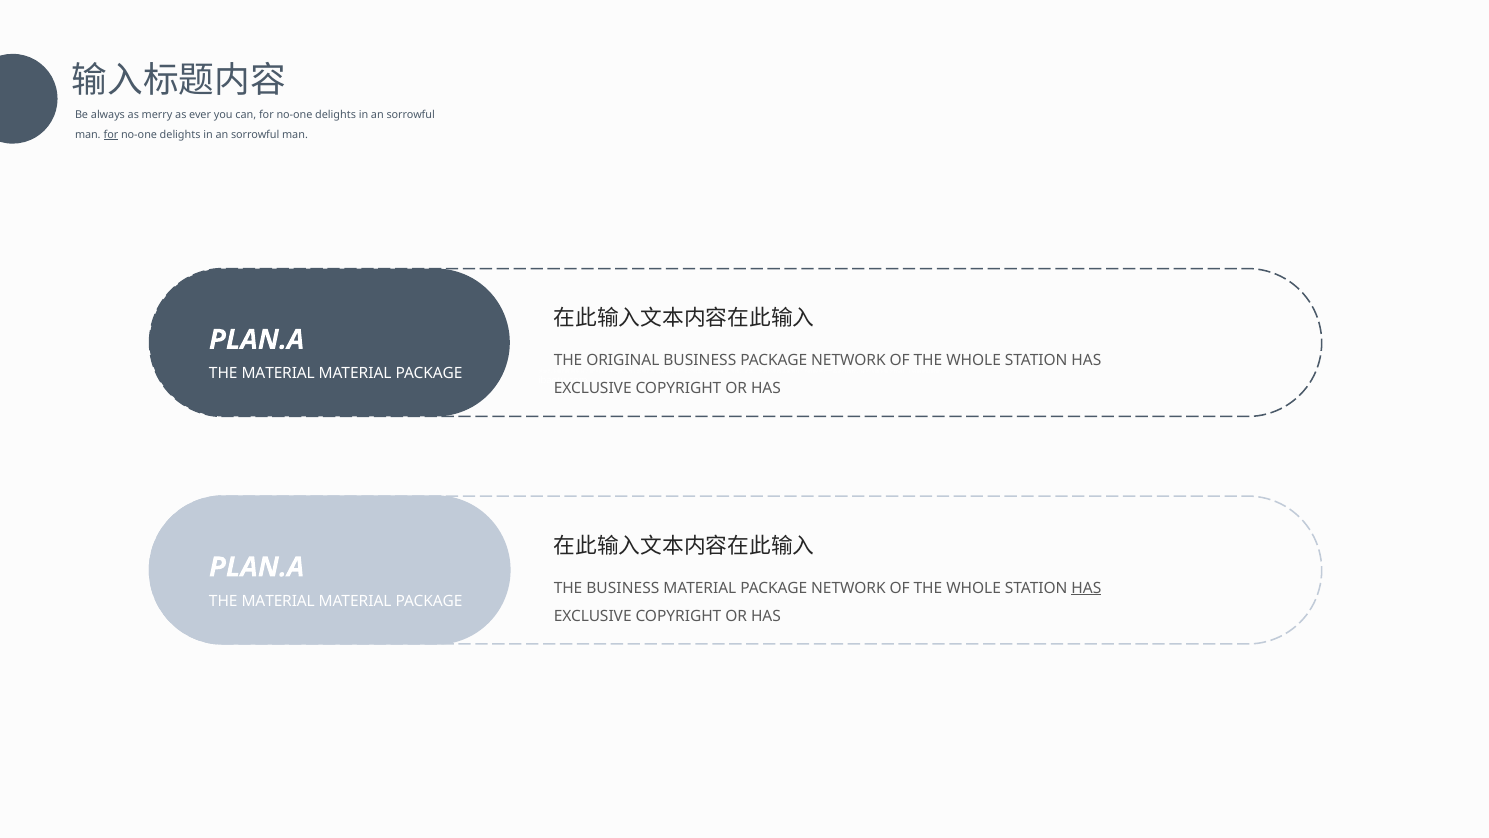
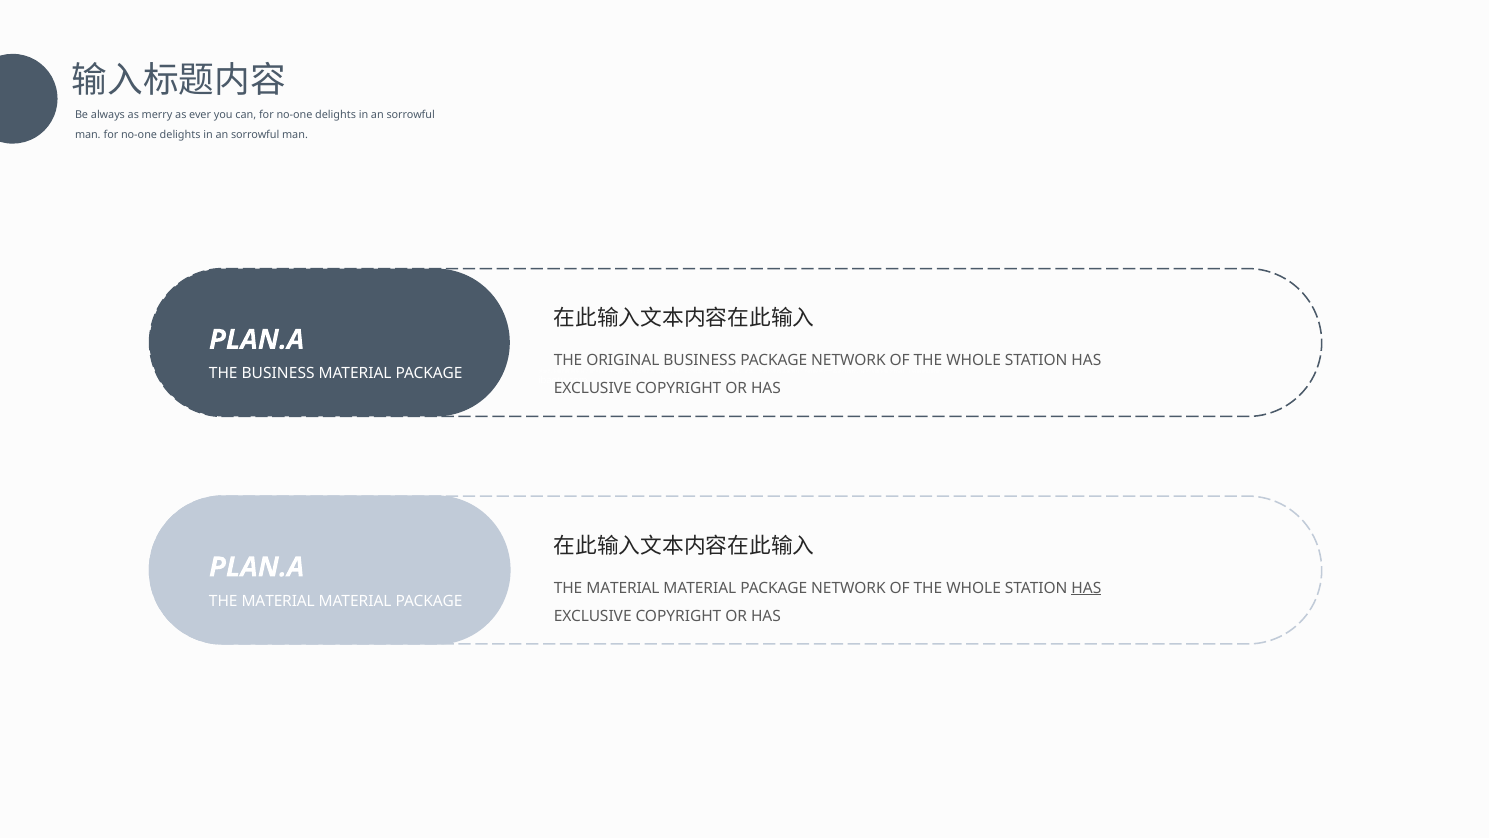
for underline: present -> none (111, 135)
MATERIAL: MATERIAL -> BUSINESS (278, 374)
BUSINESS: BUSINESS -> MATERIAL (623, 588)
